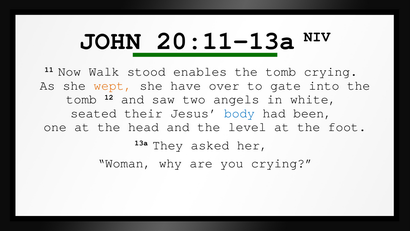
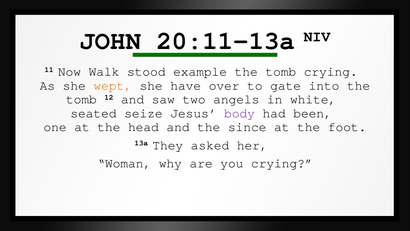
enables: enables -> example (200, 71)
their: their -> seize (143, 113)
body colour: blue -> purple (240, 113)
level: level -> since (247, 127)
